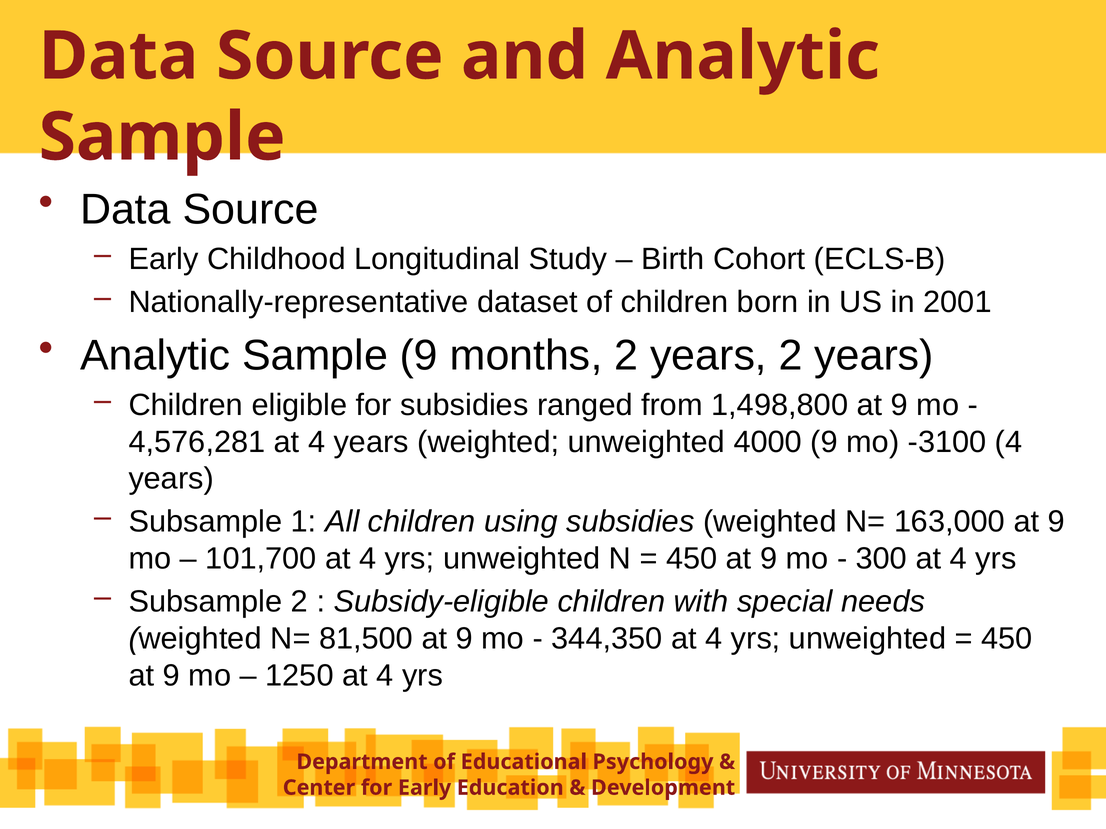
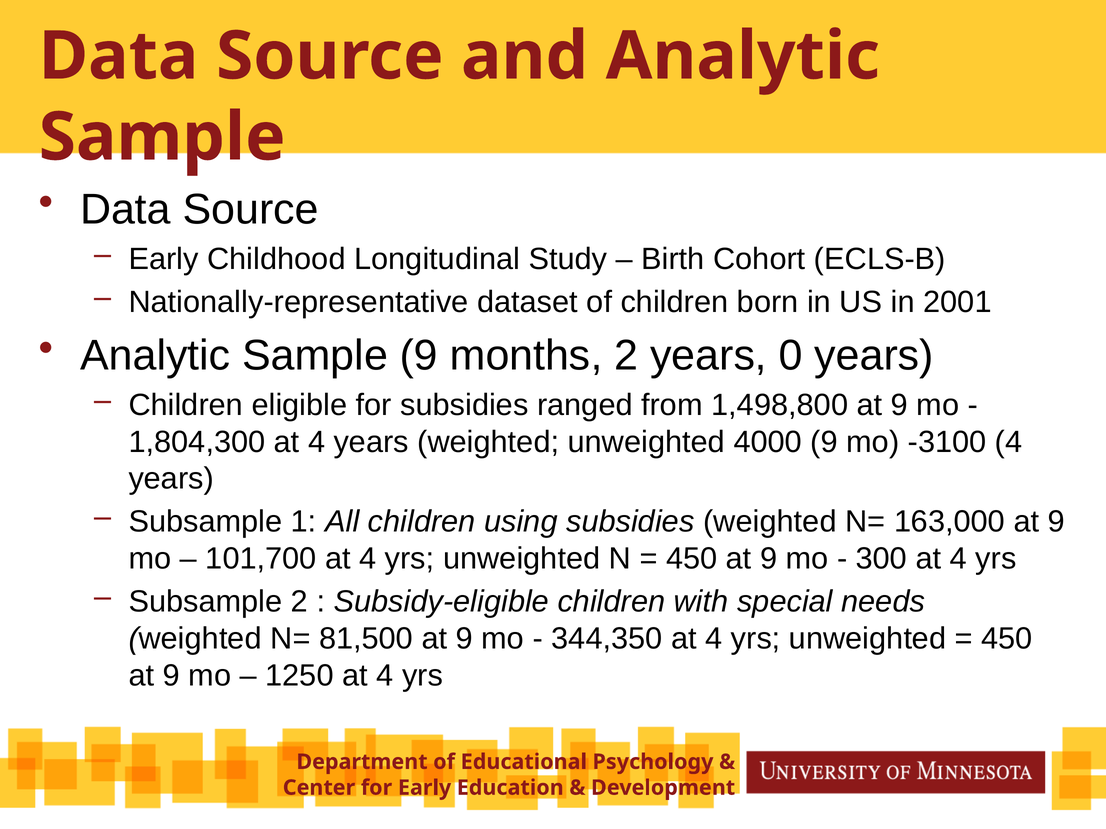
years 2: 2 -> 0 (791, 356)
4,576,281: 4,576,281 -> 1,804,300 (197, 442)
